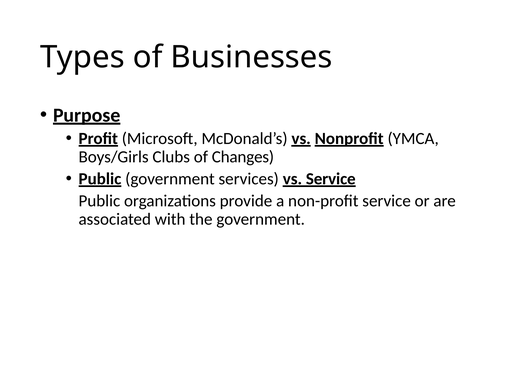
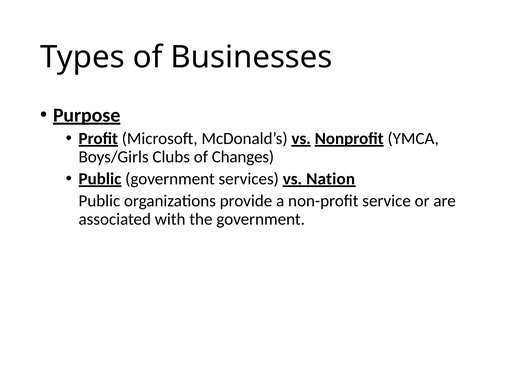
vs Service: Service -> Nation (331, 179)
